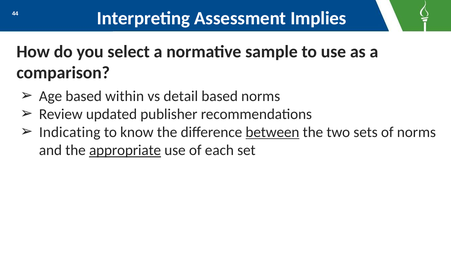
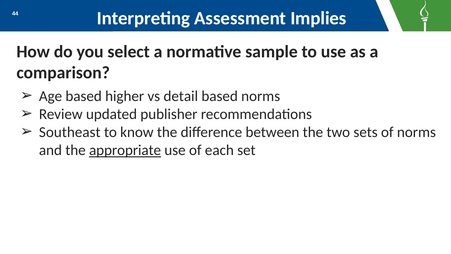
within: within -> higher (125, 96)
Indicating: Indicating -> Southeast (70, 132)
between underline: present -> none (272, 132)
